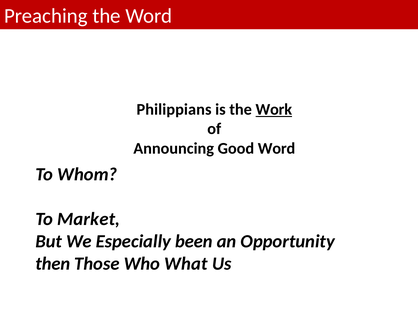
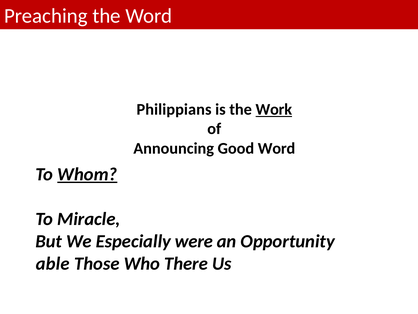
Whom underline: none -> present (87, 174)
Market: Market -> Miracle (89, 219)
been: been -> were (194, 241)
then: then -> able (53, 263)
What: What -> There (186, 263)
